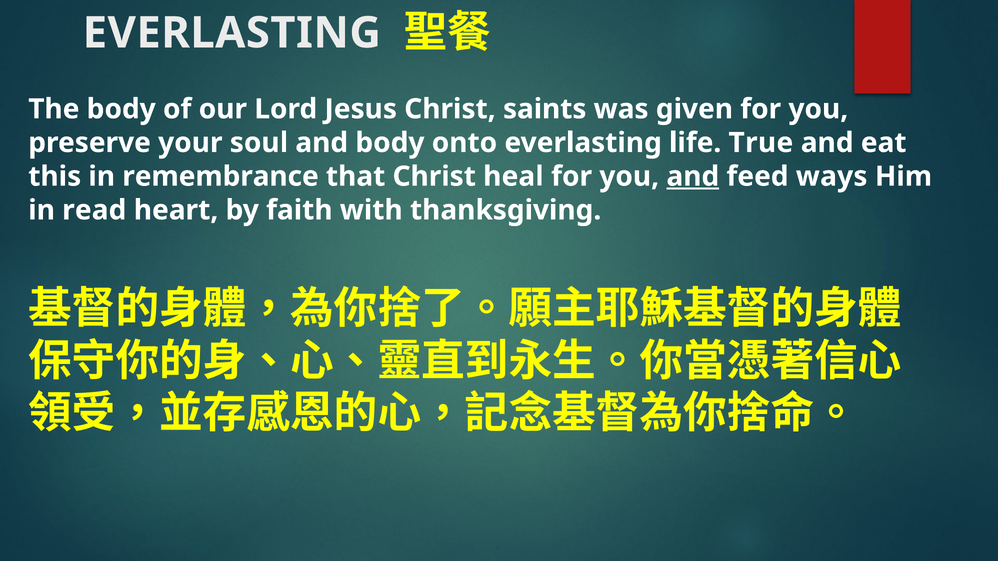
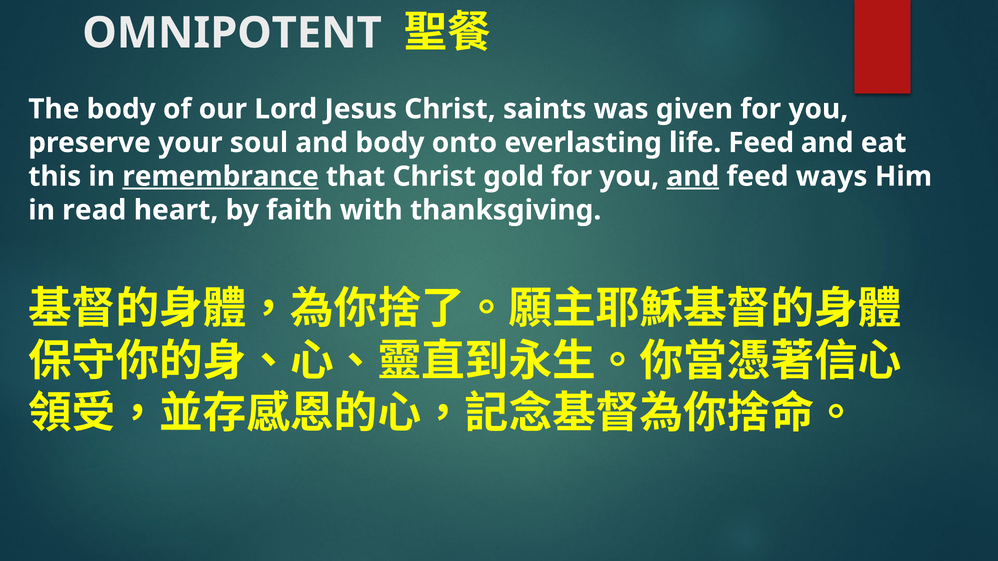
EVERLASTING: EVERLASTING -> OMNIPOTENT (232, 33)
life True: True -> Feed (761, 143)
remembrance underline: none -> present (221, 177)
heal: heal -> gold (514, 177)
